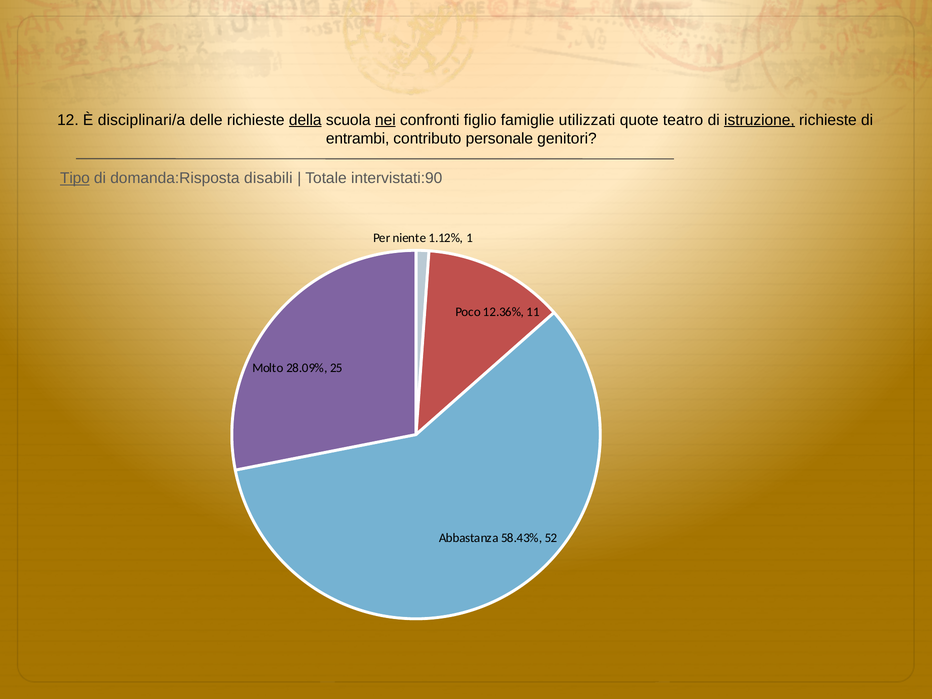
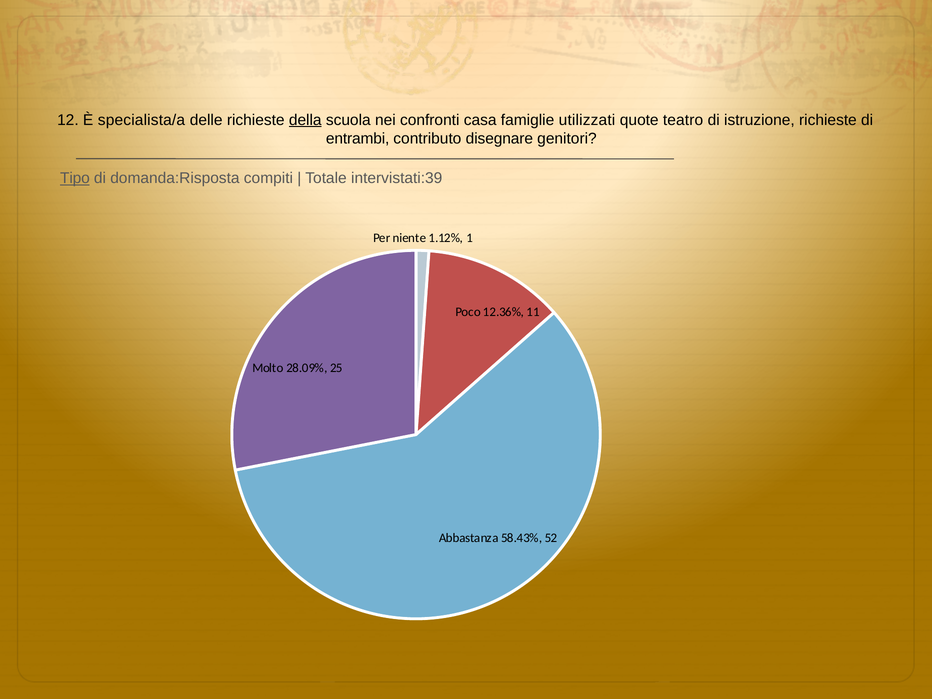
disciplinari/a: disciplinari/a -> specialista/a (141, 120)
nei underline: present -> none (385, 120)
figlio: figlio -> casa (480, 120)
istruzione underline: present -> none (759, 120)
personale: personale -> disegnare (499, 139)
disabili: disabili -> compiti (268, 178)
intervistati:90: intervistati:90 -> intervistati:39 (397, 178)
